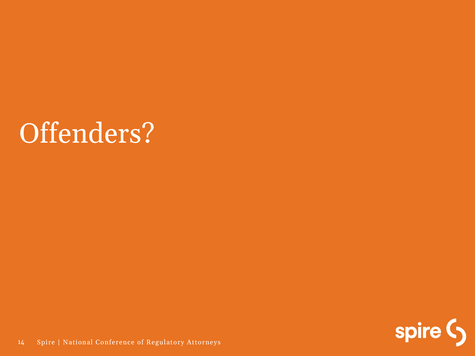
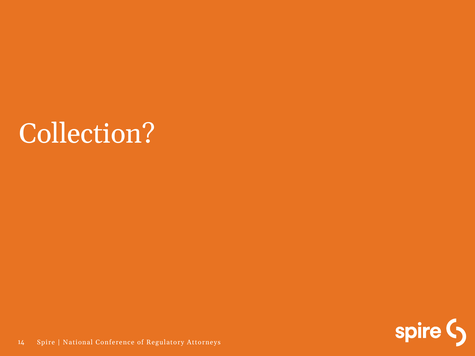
Offenders: Offenders -> Collection (87, 134)
